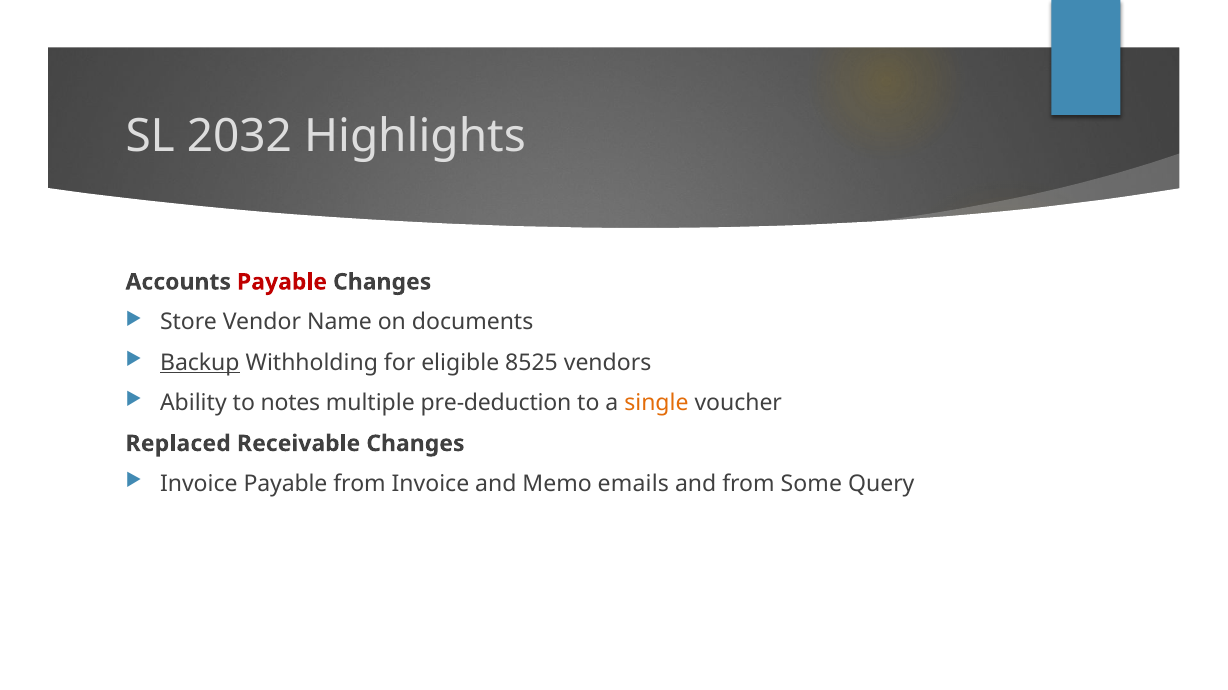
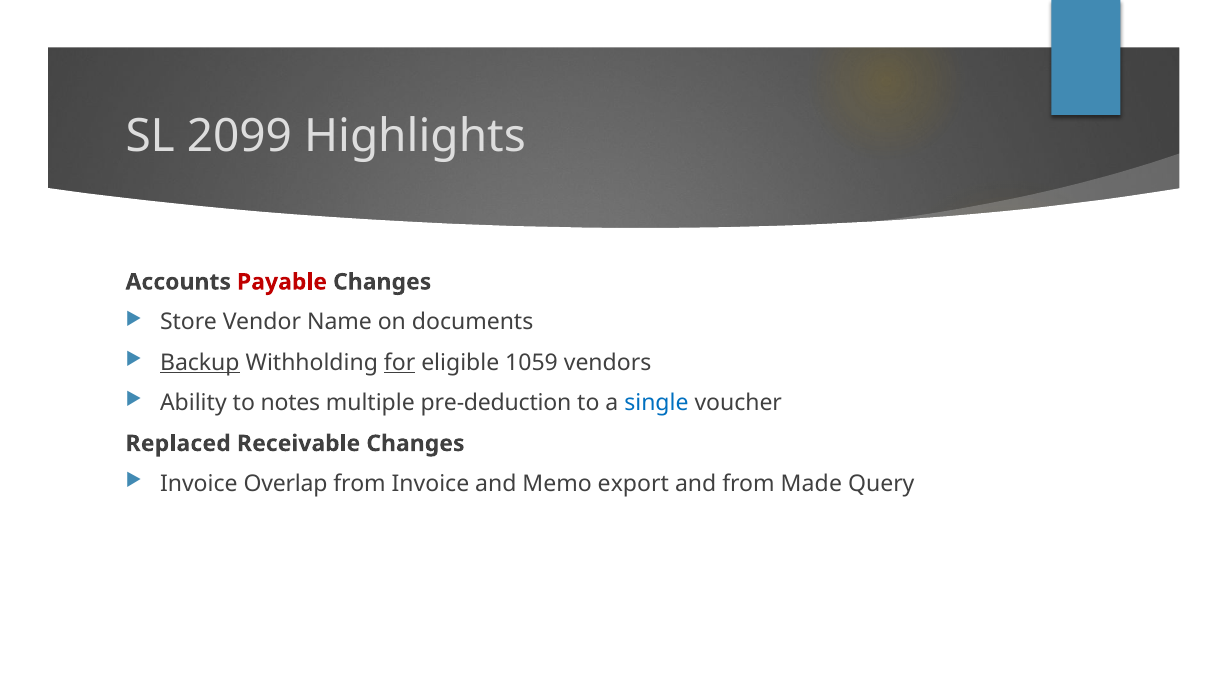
2032: 2032 -> 2099 (239, 137)
for underline: none -> present (400, 363)
8525: 8525 -> 1059 (532, 363)
single colour: orange -> blue (656, 404)
Invoice Payable: Payable -> Overlap (286, 484)
emails: emails -> export (633, 484)
Some: Some -> Made (811, 484)
